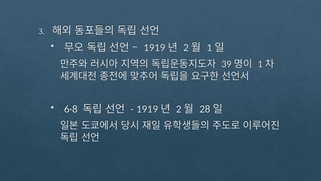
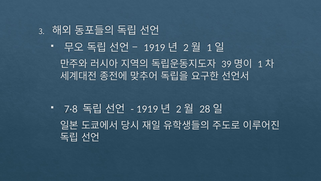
6·8: 6·8 -> 7·8 (71, 109)
